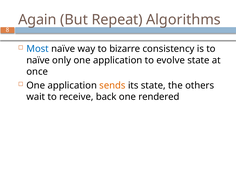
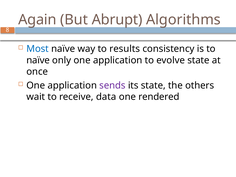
Repeat: Repeat -> Abrupt (117, 20)
bizarre: bizarre -> results (125, 49)
sends colour: orange -> purple (112, 85)
back: back -> data (106, 97)
